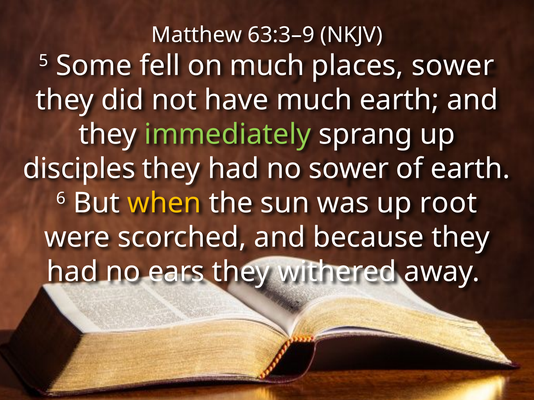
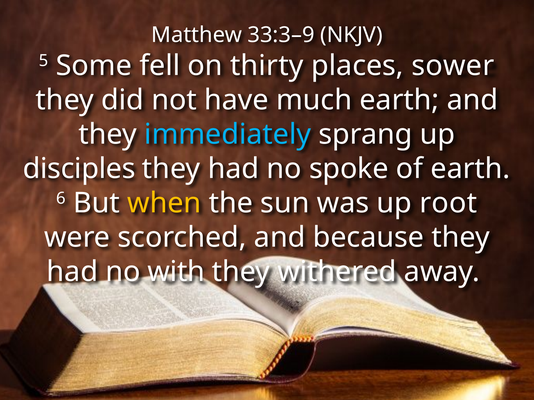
63:3–9: 63:3–9 -> 33:3–9 (281, 35)
on much: much -> thirty (267, 66)
immediately colour: light green -> light blue (228, 135)
no sower: sower -> spoke (349, 169)
ears: ears -> with (176, 272)
